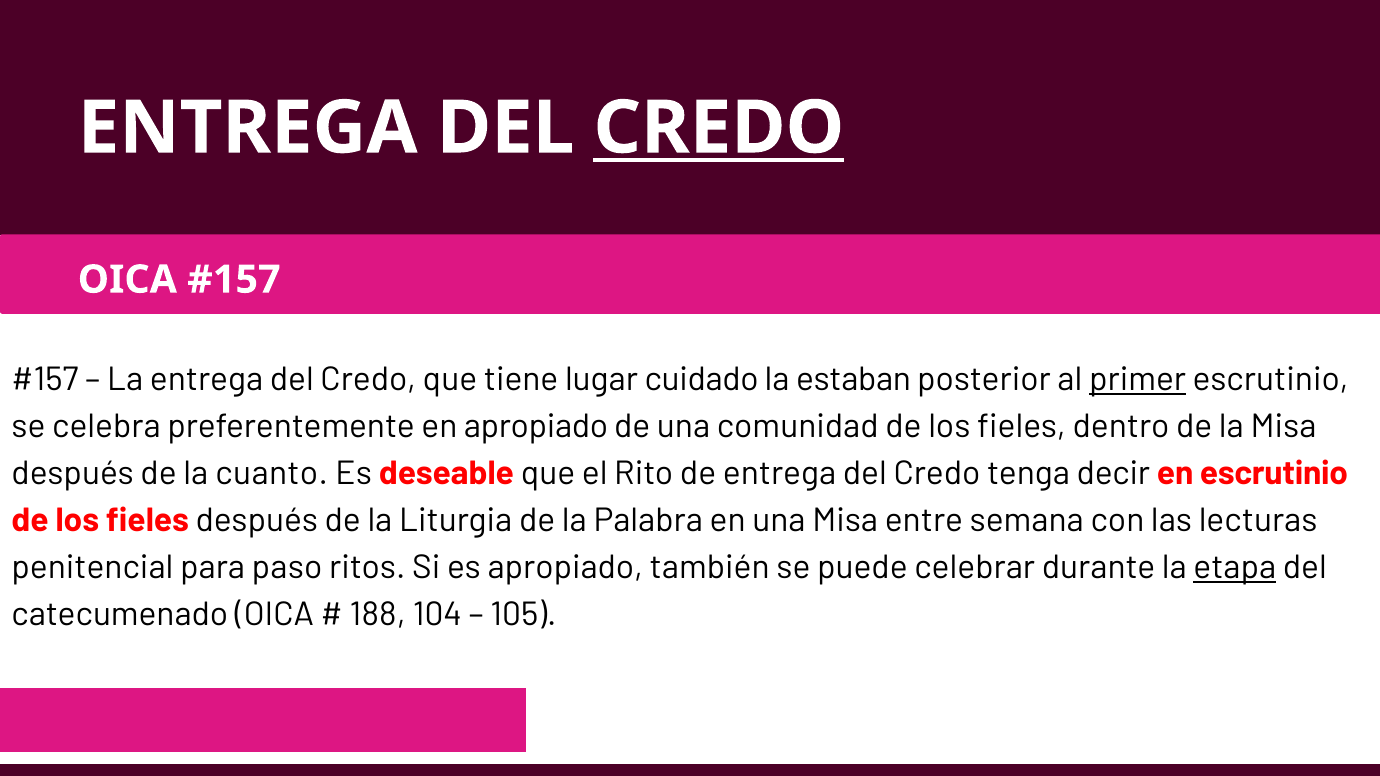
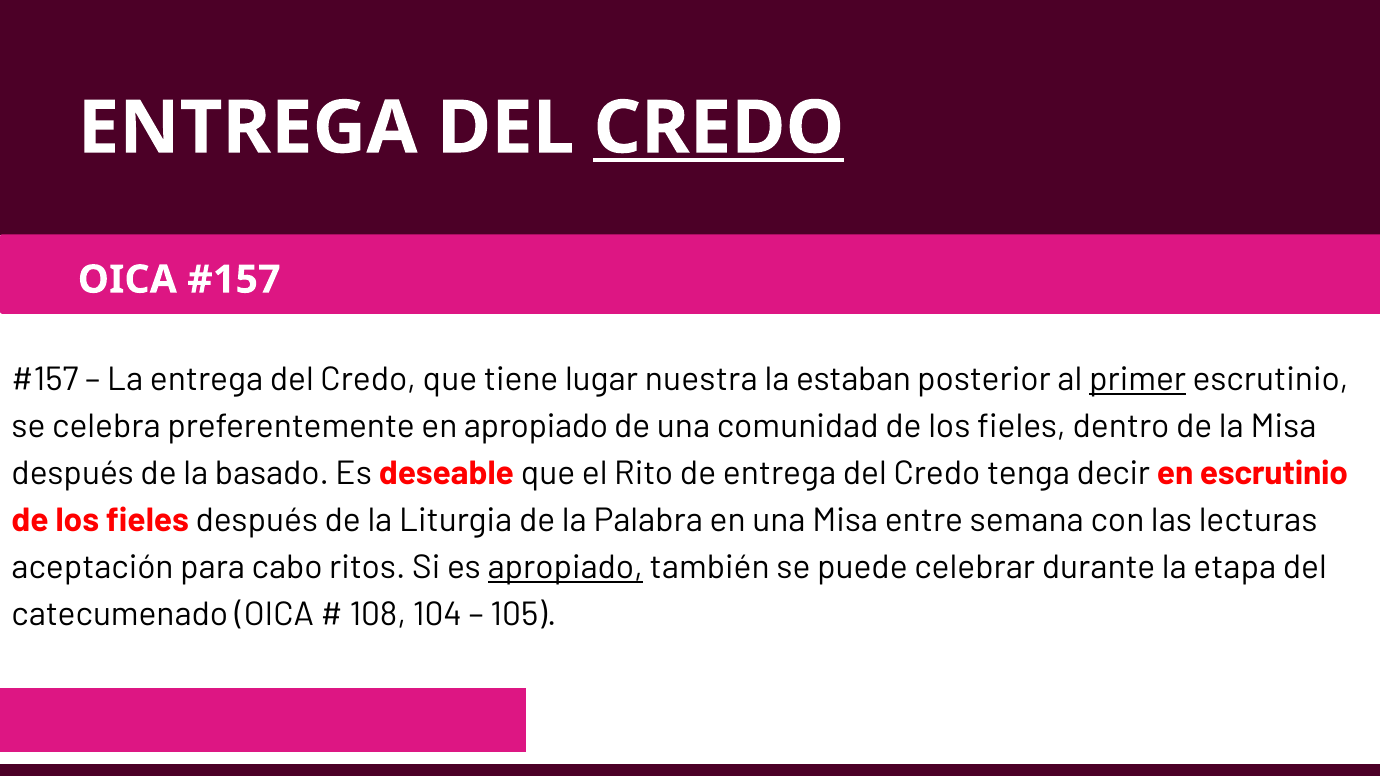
cuidado: cuidado -> nuestra (701, 380)
cuanto: cuanto -> basado (272, 474)
penitencial: penitencial -> aceptación (92, 568)
paso: paso -> cabo (287, 568)
apropiado underline: none -> present (565, 568)
etapa underline: present -> none (1235, 568)
188: 188 -> 108 (378, 615)
